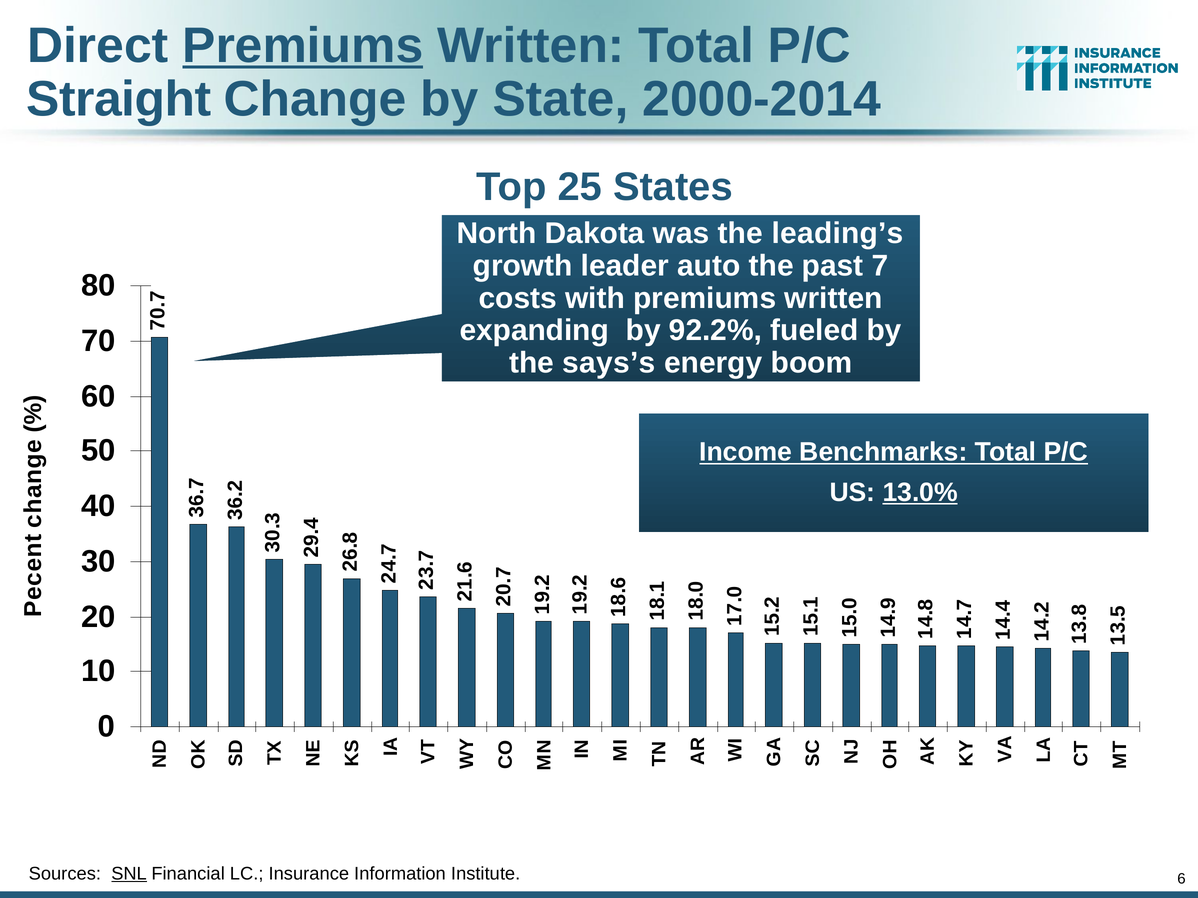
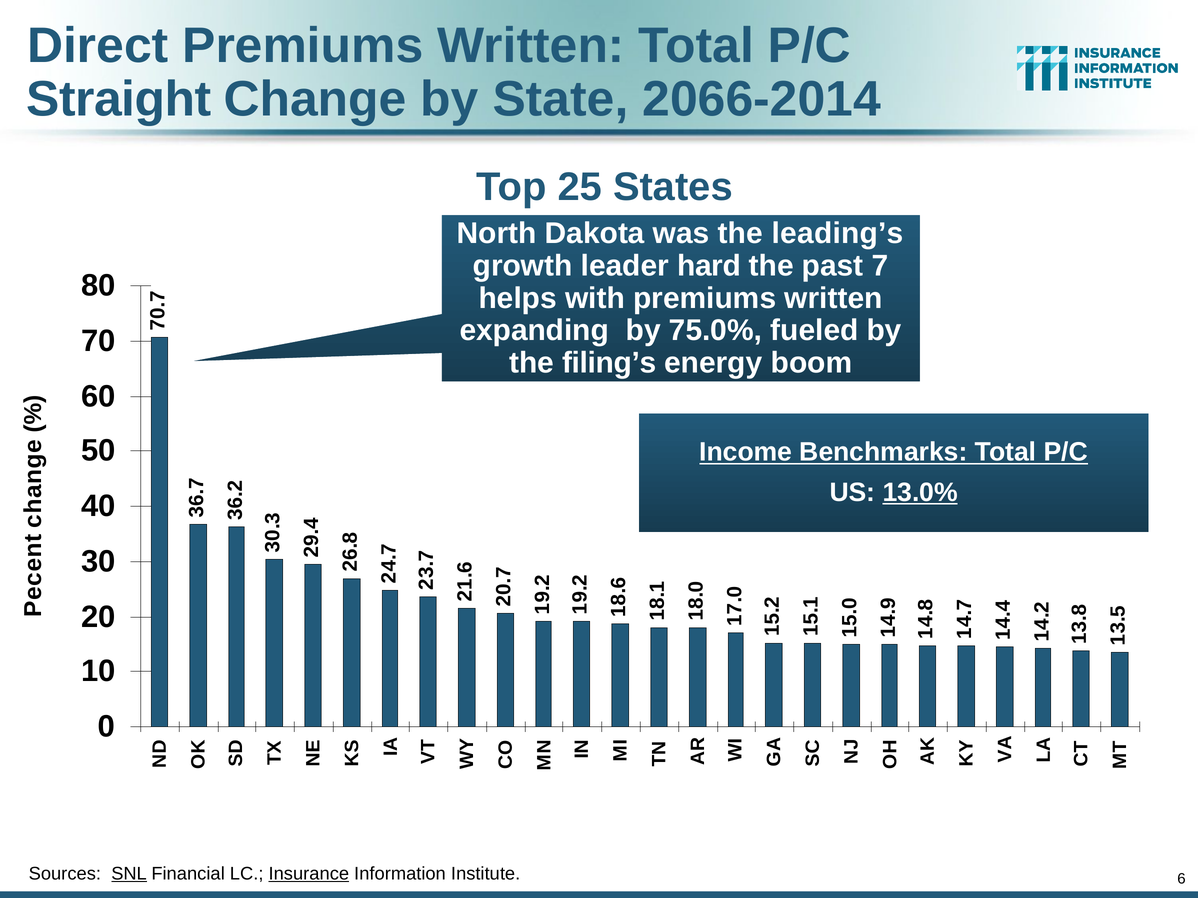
Premiums underline: present -> none (303, 46)
2000-2014: 2000-2014 -> 2066-2014 (762, 100)
auto: auto -> hard (709, 266)
costs: costs -> helps (518, 298)
92.2%: 92.2% -> 75.0% (715, 331)
says’s: says’s -> filing’s (609, 363)
Insurance underline: none -> present (309, 874)
